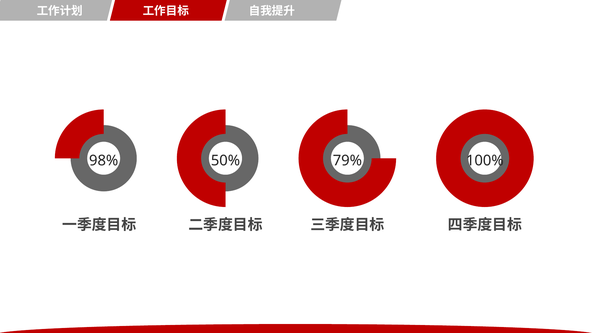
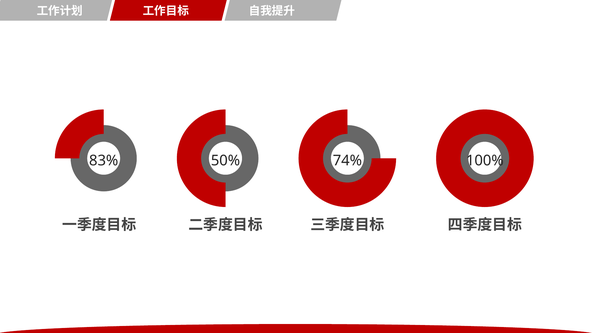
98%: 98% -> 83% (104, 161)
79%: 79% -> 74% (347, 161)
